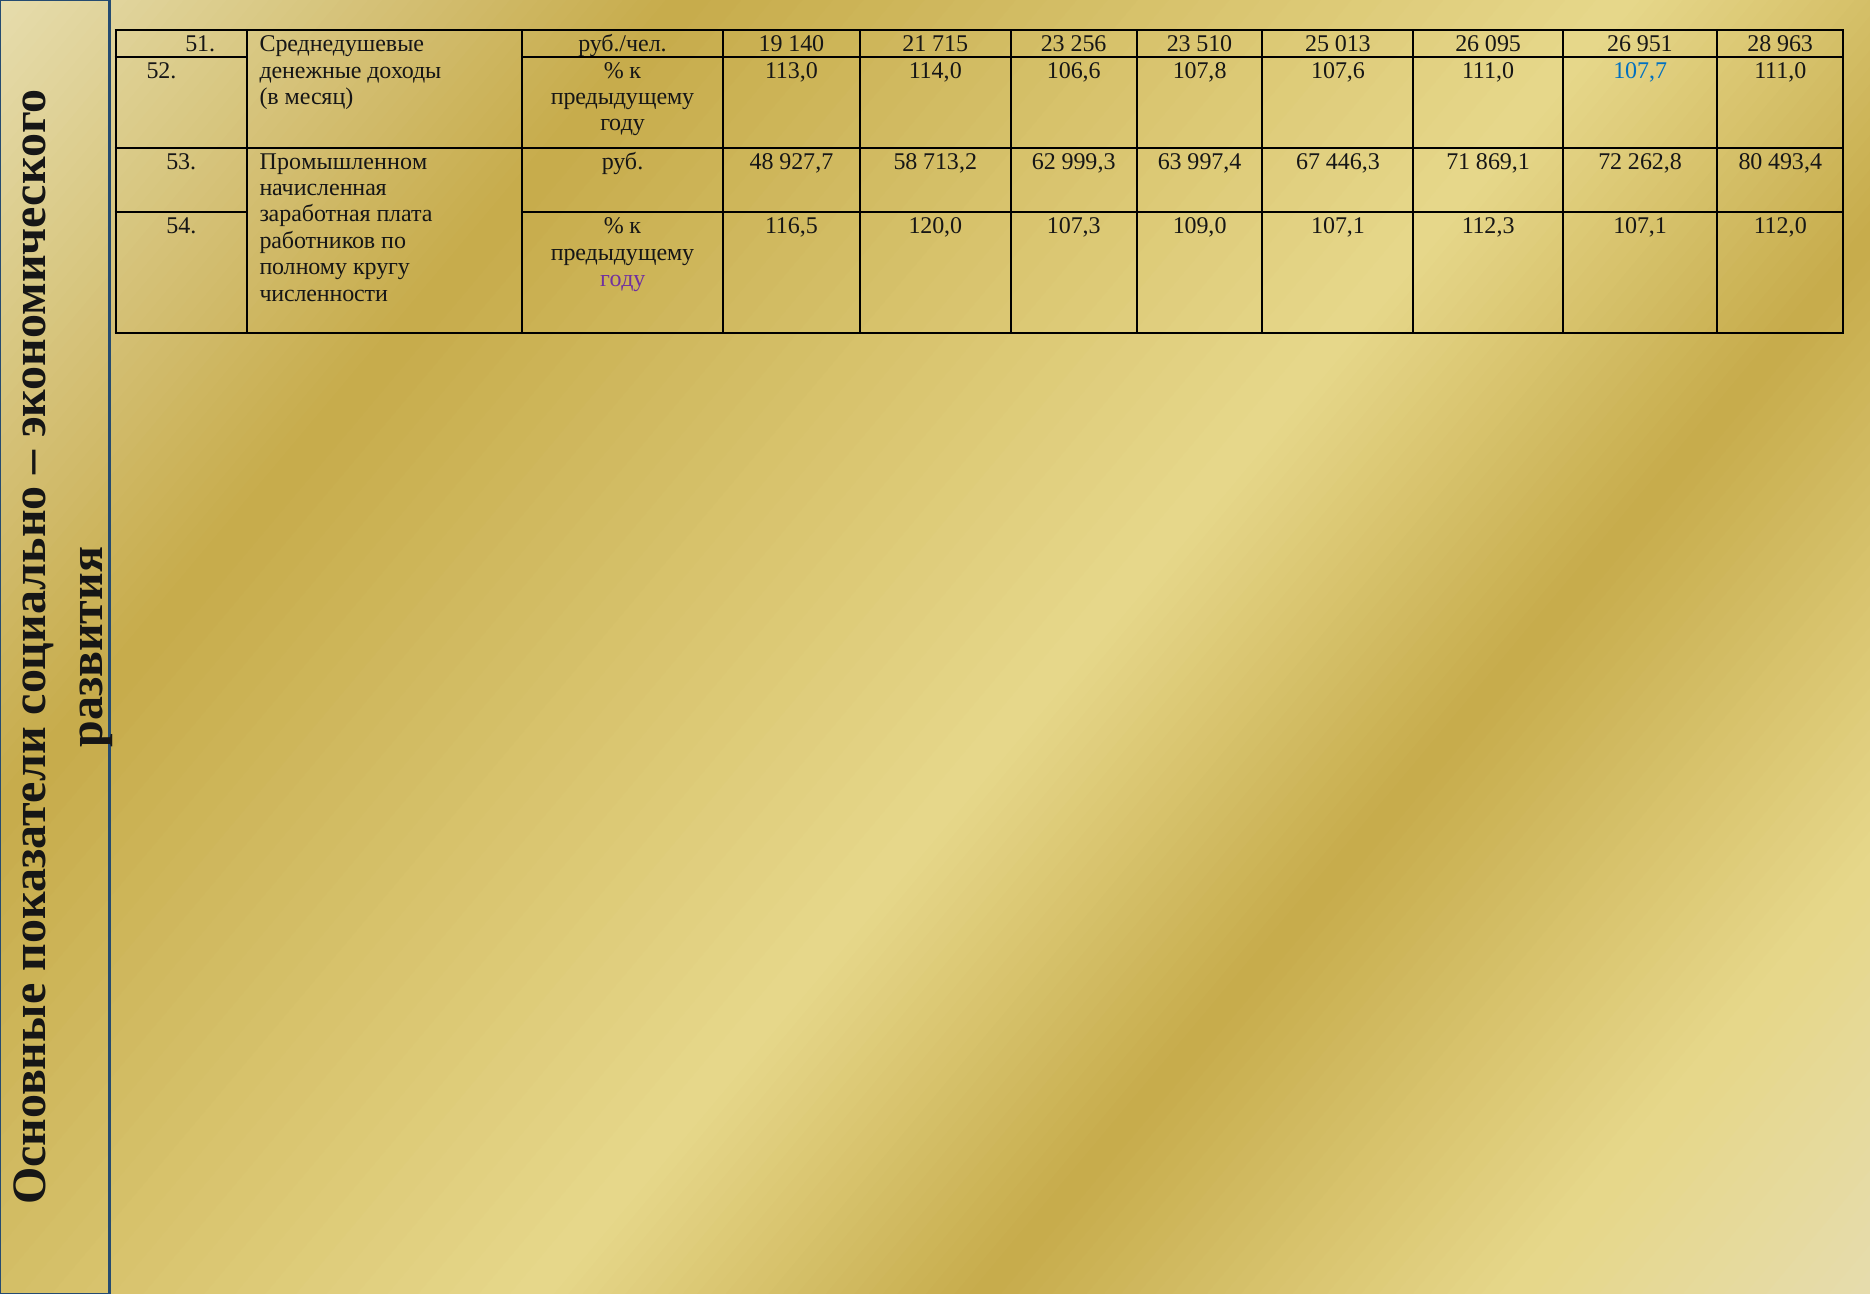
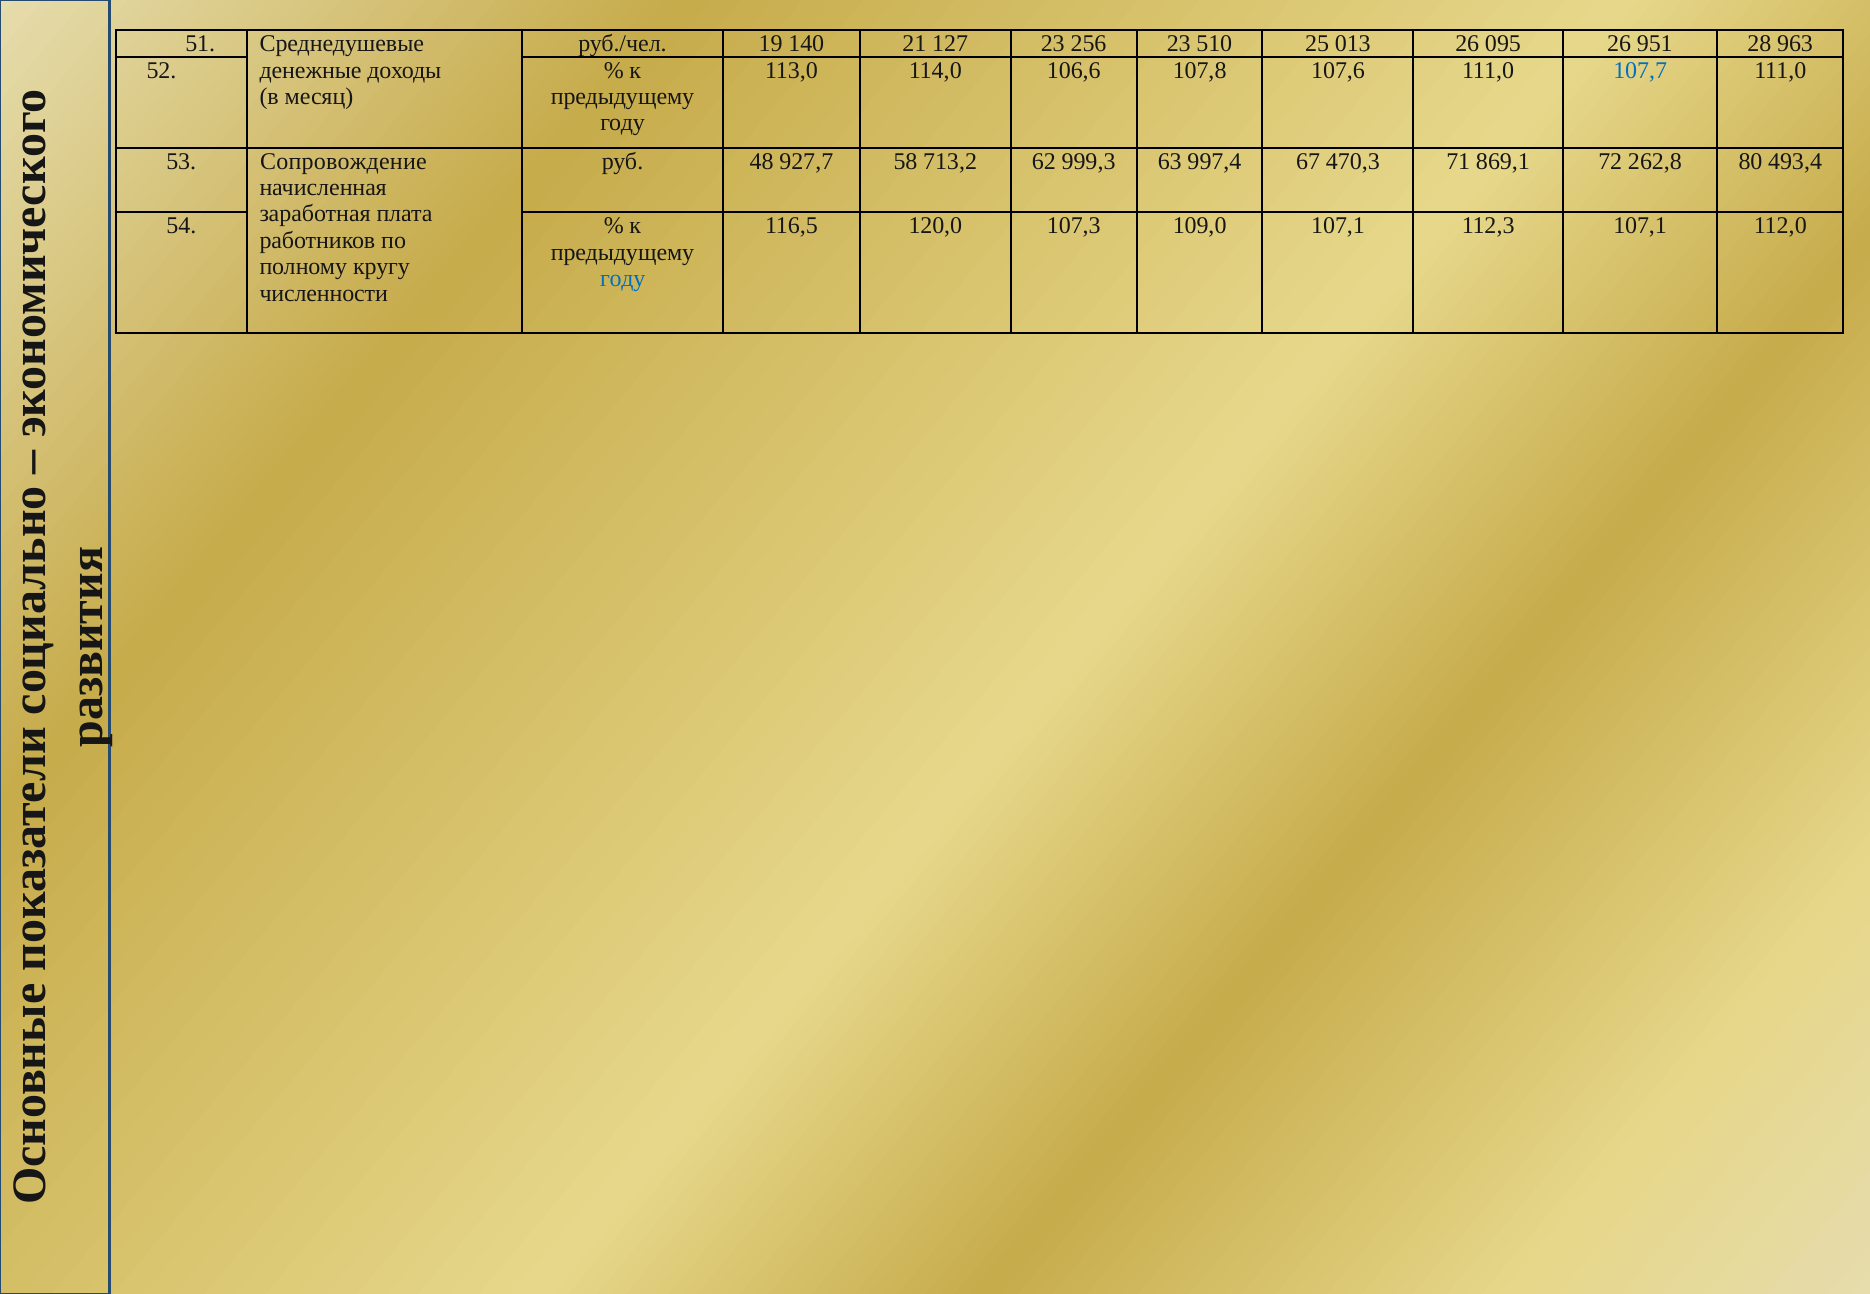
715: 715 -> 127 (950, 44)
Промышленном: Промышленном -> Сопровождение (343, 161)
446,3: 446,3 -> 470,3 (1353, 161)
году colour: purple -> blue (623, 279)
